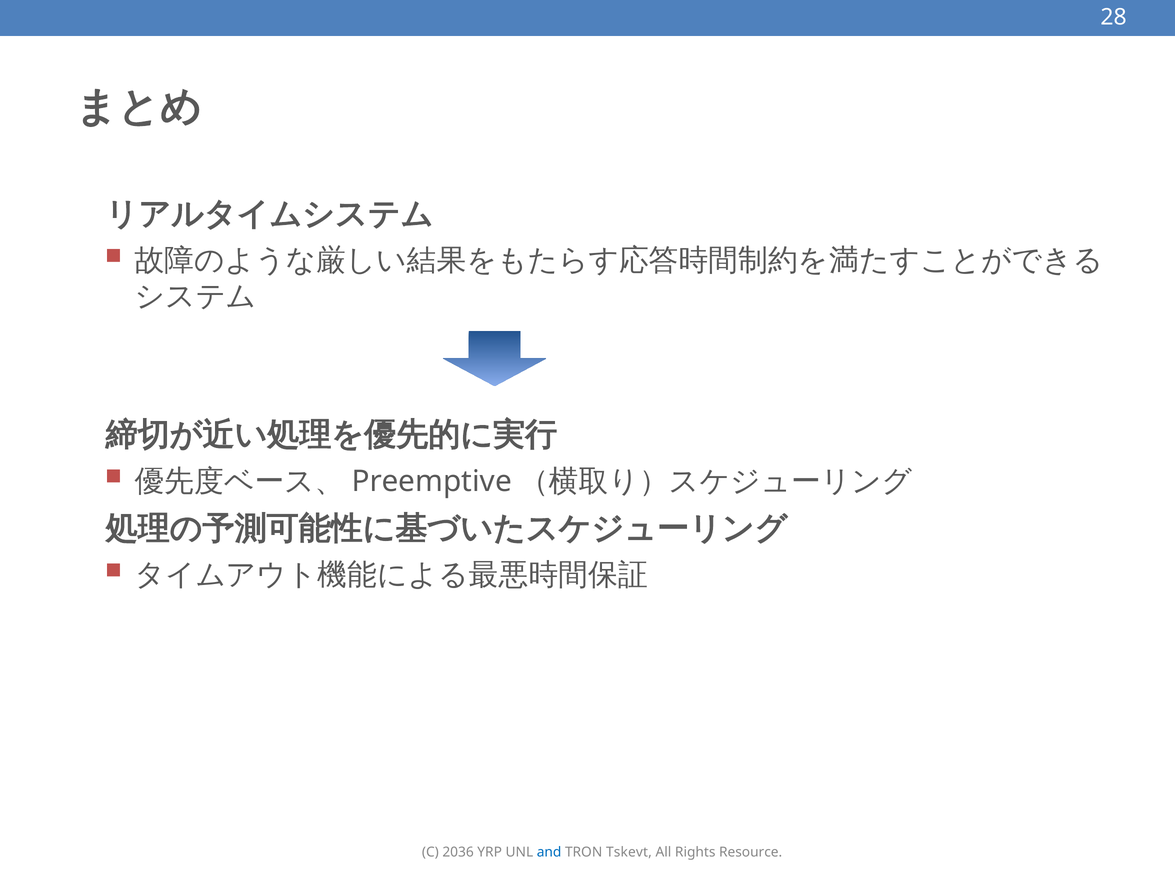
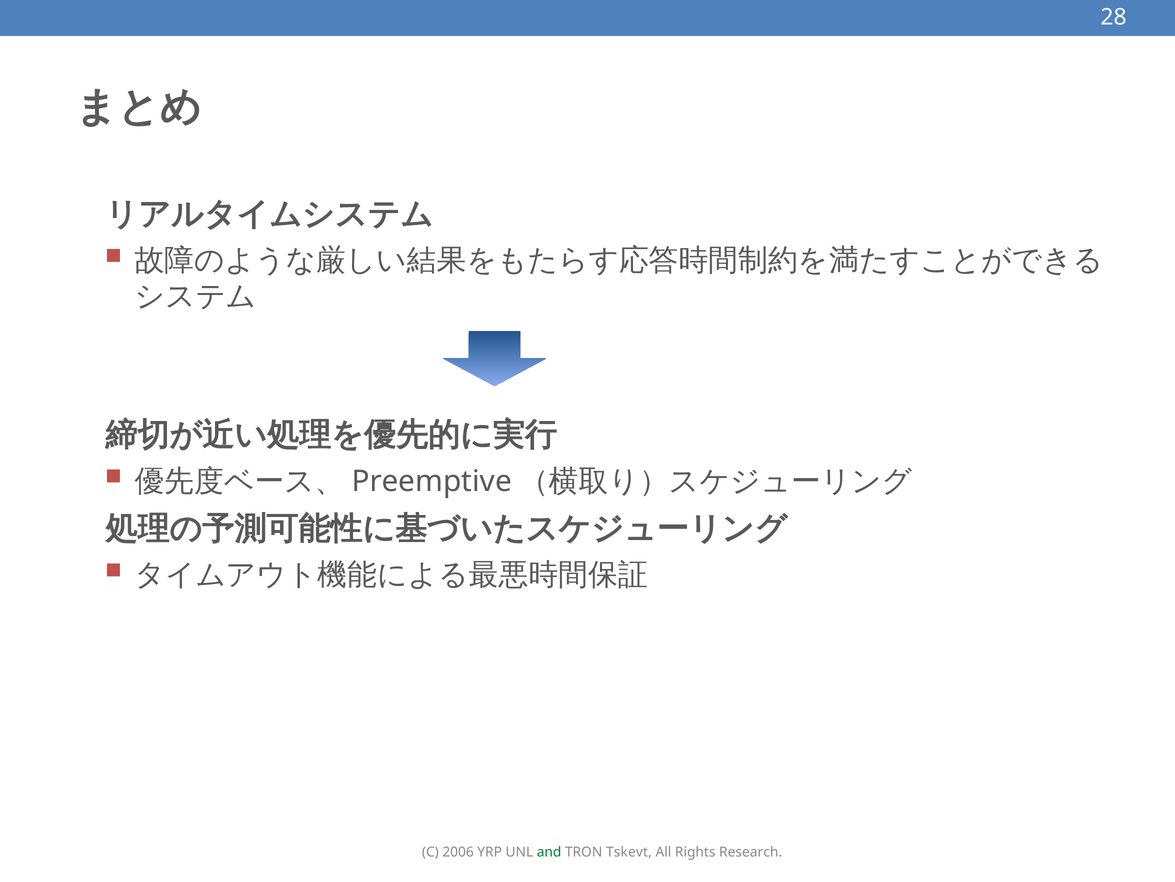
2036: 2036 -> 2006 (458, 852)
and colour: blue -> green (549, 852)
Resource: Resource -> Research (751, 852)
